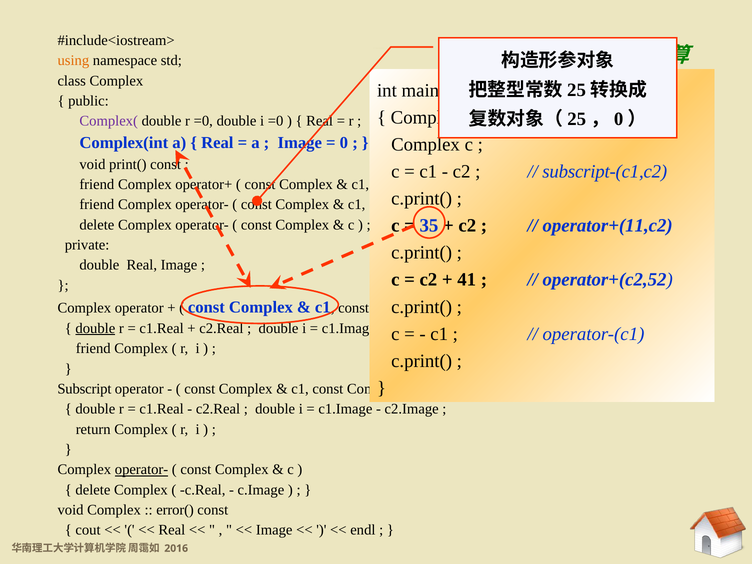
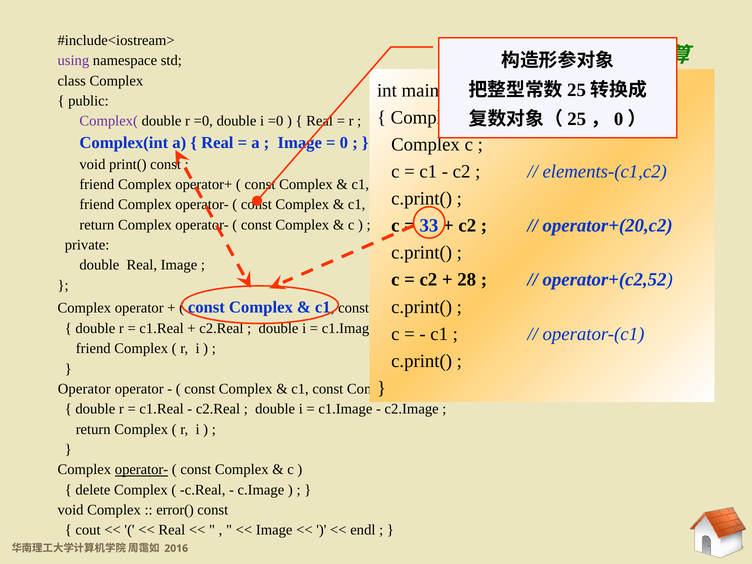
using colour: orange -> purple (73, 61)
subscript-(c1,c2: subscript-(c1,c2 -> elements-(c1,c2 (605, 172)
35: 35 -> 33 (429, 226)
operator+(11,c2: operator+(11,c2 -> operator+(20,c2 (608, 226)
delete: delete -> return (97, 225)
41: 41 -> 28 (467, 280)
double underline: present -> none (95, 328)
Subscript: Subscript -> Operator (84, 389)
